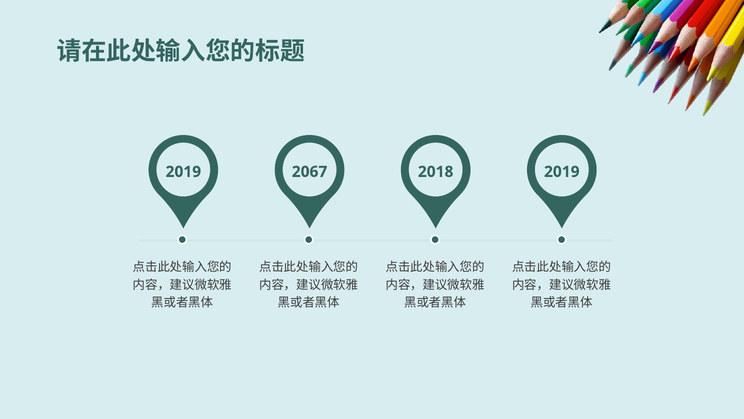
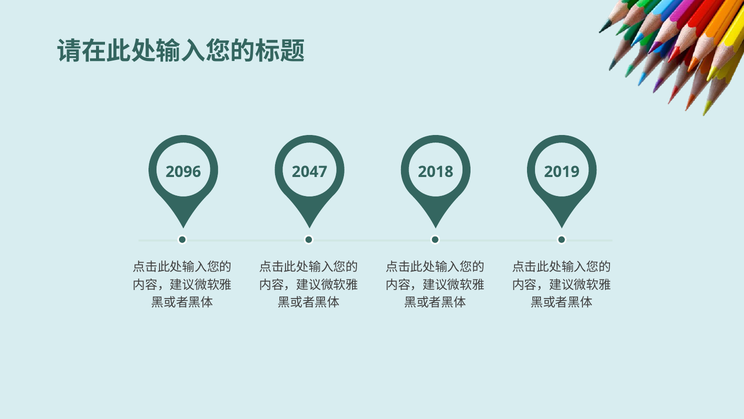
2019: 2019 -> 2096 (183, 172)
2067: 2067 -> 2047 (310, 172)
